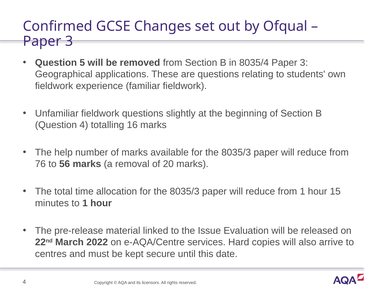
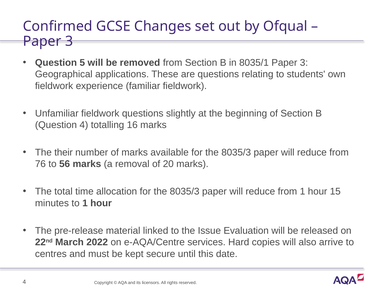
8035/4: 8035/4 -> 8035/1 (254, 63)
help: help -> their (64, 153)
